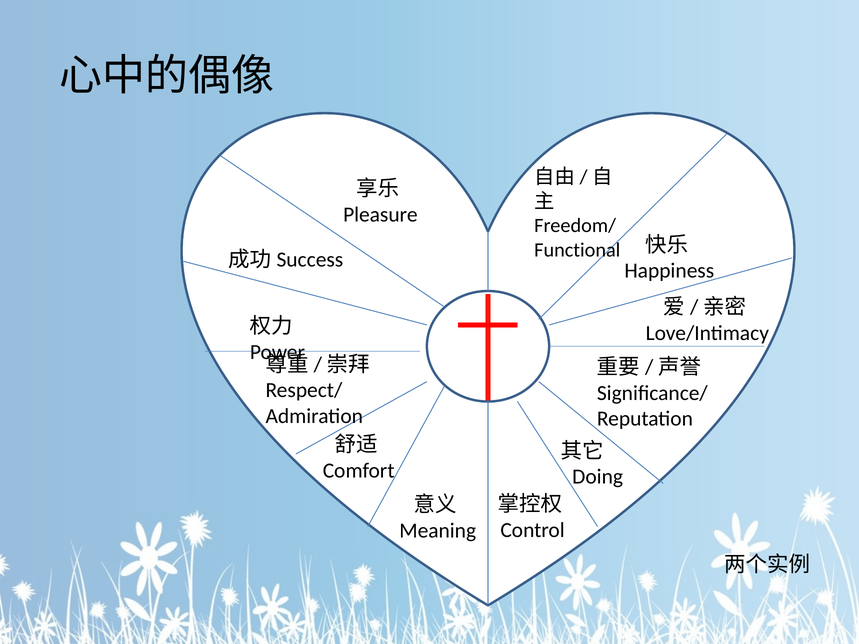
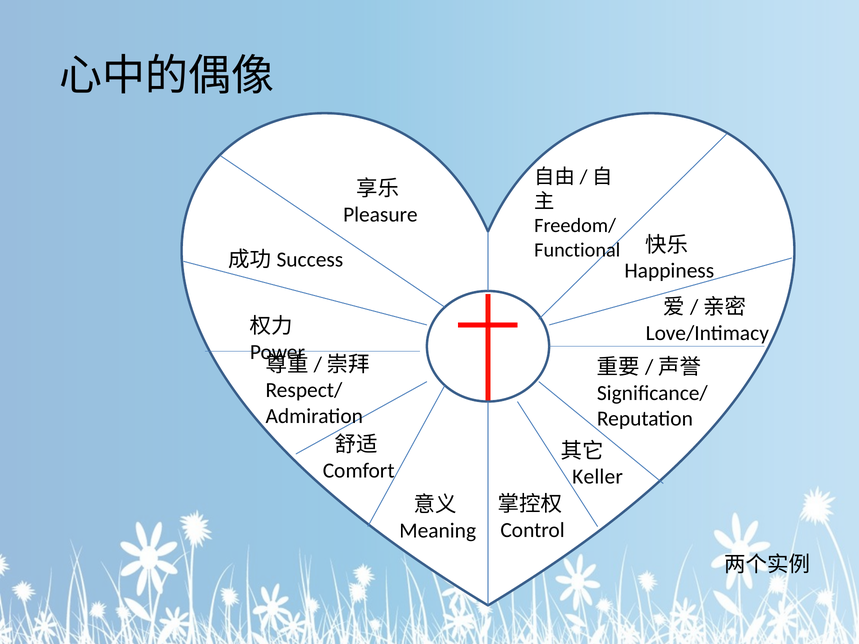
Doing: Doing -> Keller (598, 477)
